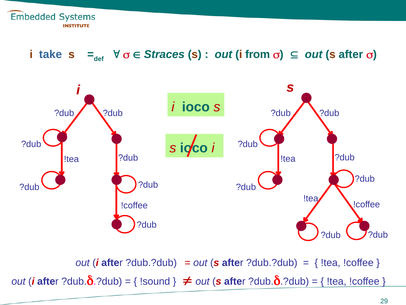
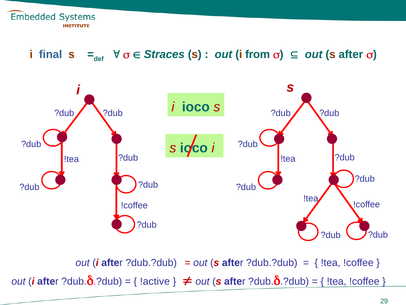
take: take -> final (51, 54)
!sound: !sound -> !active (155, 281)
